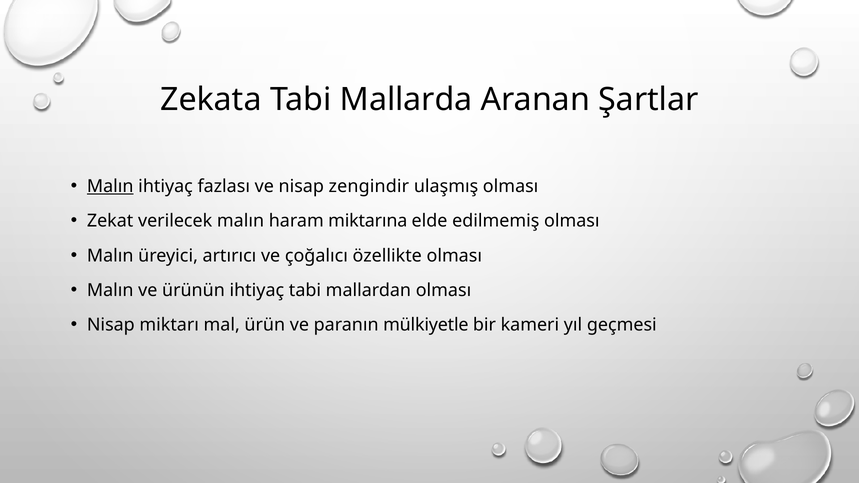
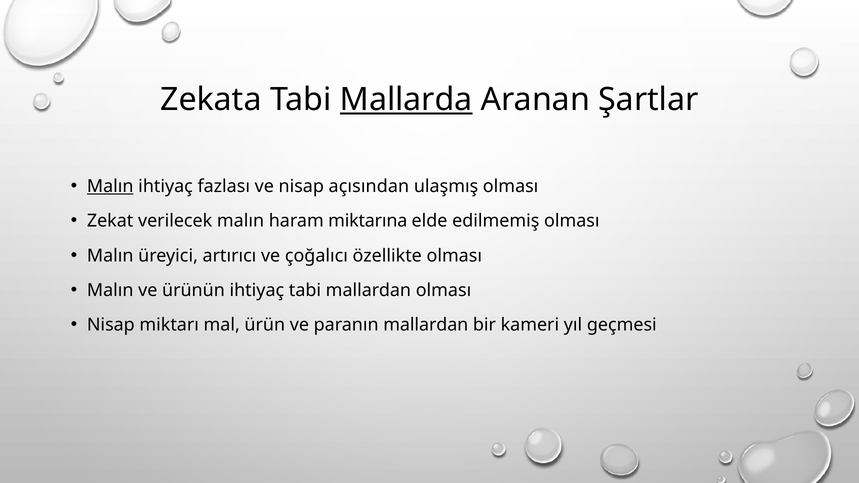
Mallarda underline: none -> present (406, 100)
zengindir: zengindir -> açısından (369, 186)
paranın mülkiyetle: mülkiyetle -> mallardan (426, 325)
